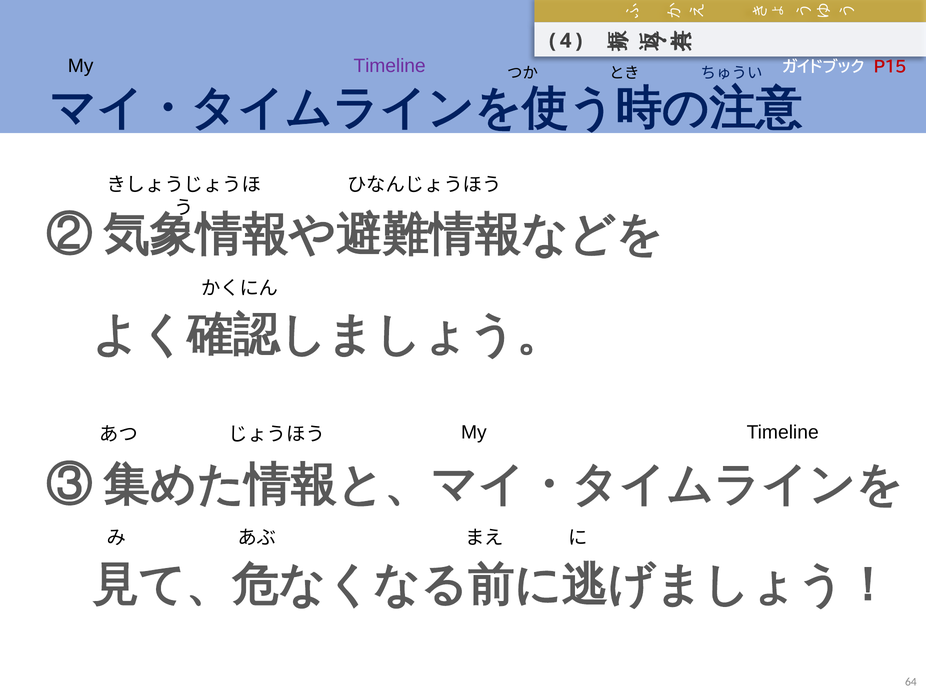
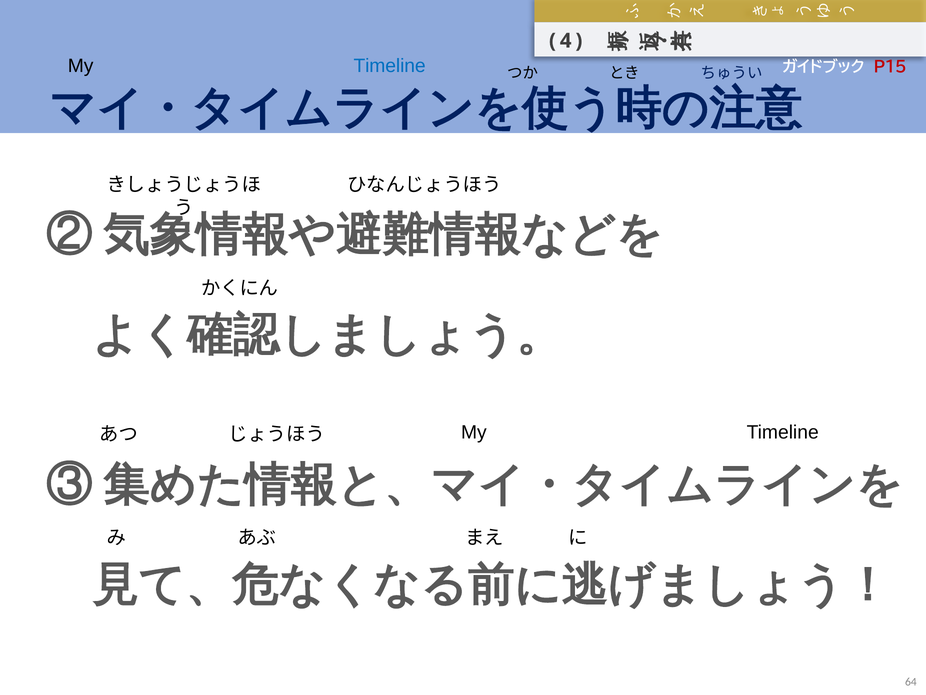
Timeline colour: purple -> blue (390, 66)
